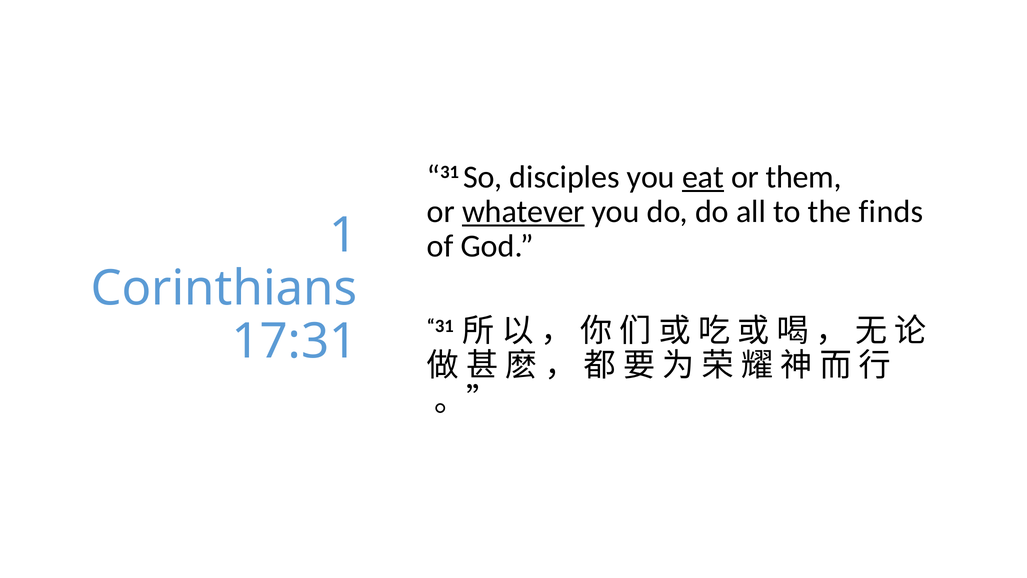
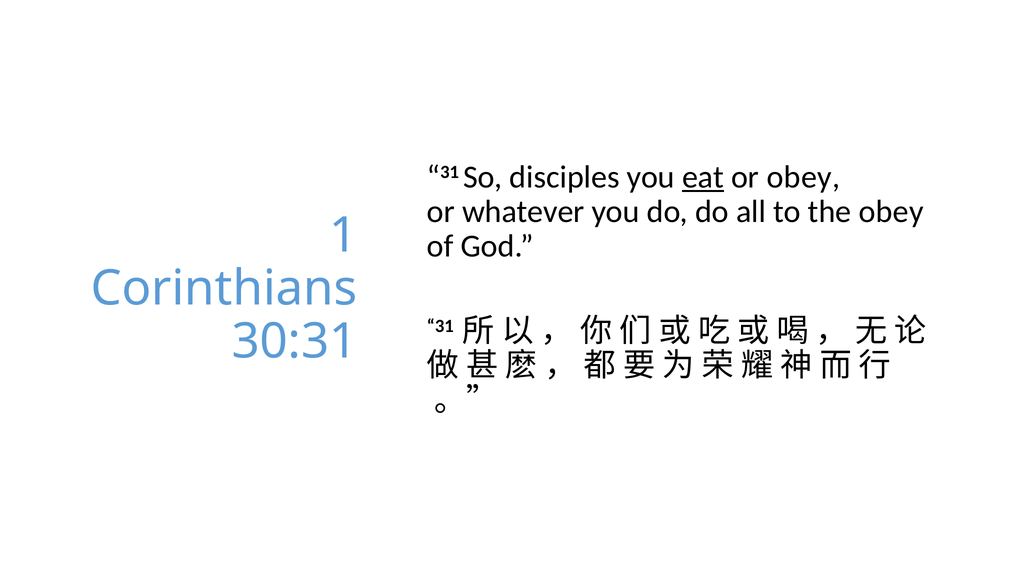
or them: them -> obey (803, 177)
whatever underline: present -> none (523, 212)
the finds: finds -> obey (891, 212)
17:31: 17:31 -> 30:31 (295, 342)
